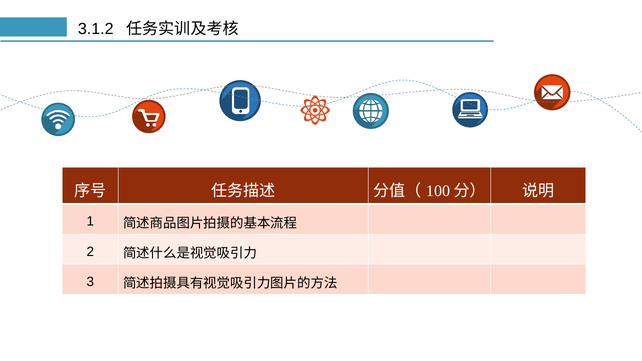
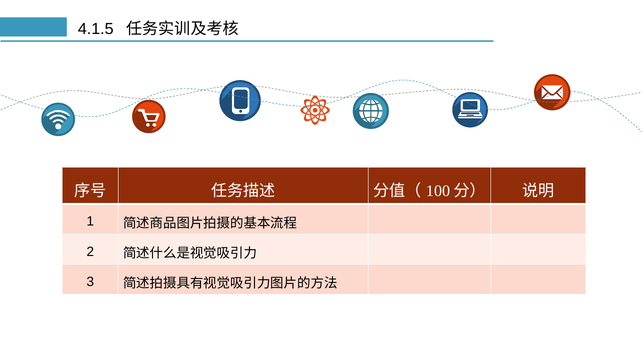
3.1.2: 3.1.2 -> 4.1.5 (96, 29)
